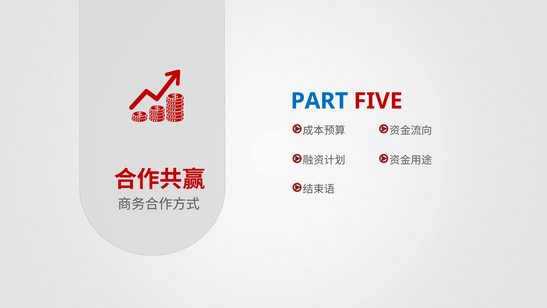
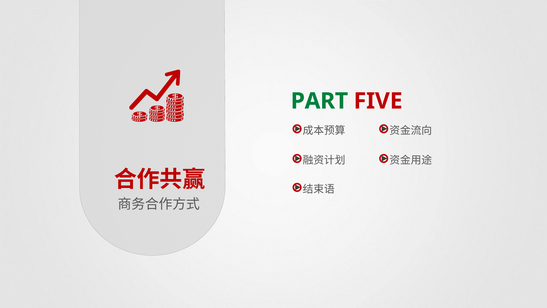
PART colour: blue -> green (319, 101)
